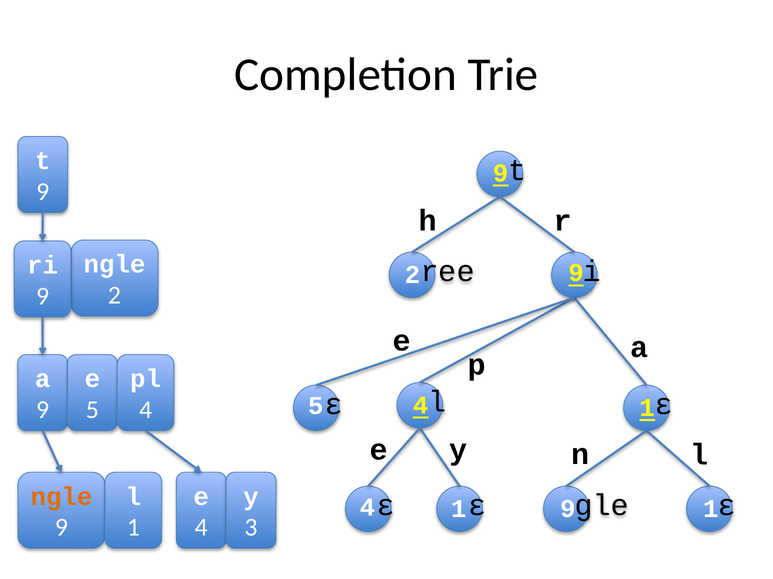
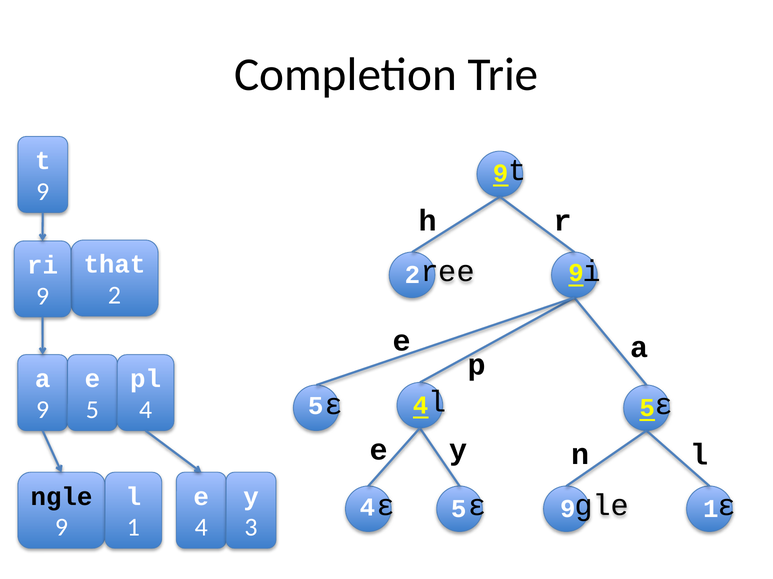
ngle: ngle -> that (114, 265)
1: 1 -> 5 (647, 408)
ngle colour: orange -> black (61, 497)
1: 1 -> 5 (459, 510)
